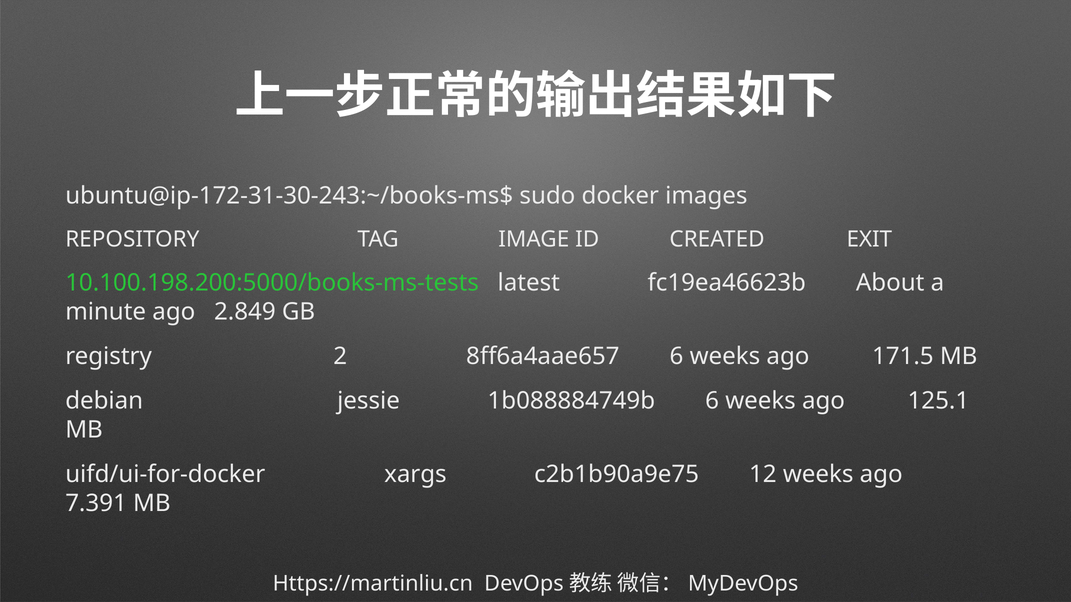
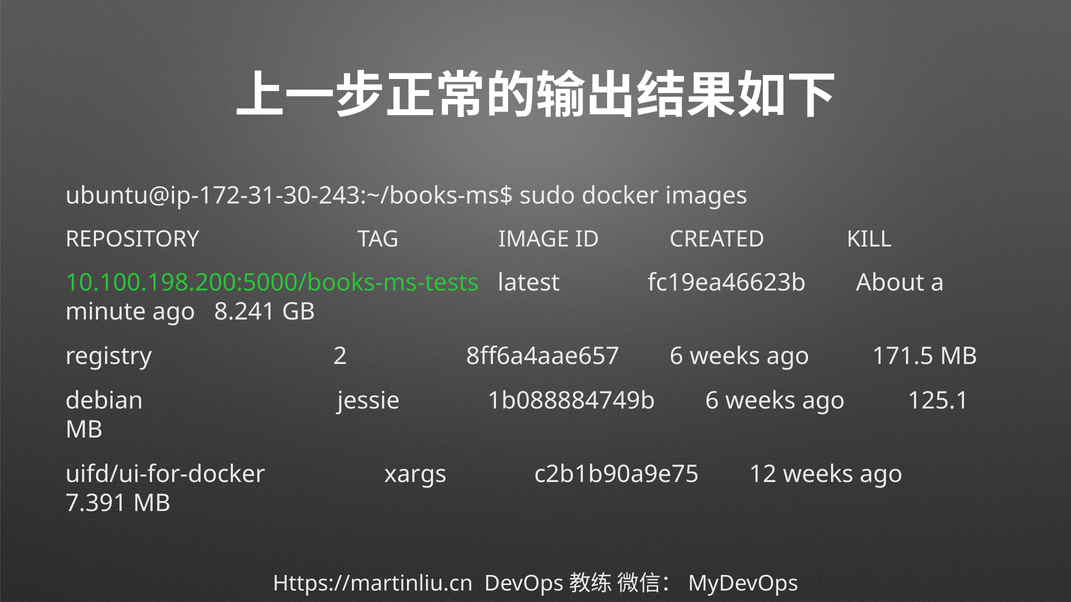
EXIT: EXIT -> KILL (869, 239)
2.849: 2.849 -> 8.241 (245, 312)
